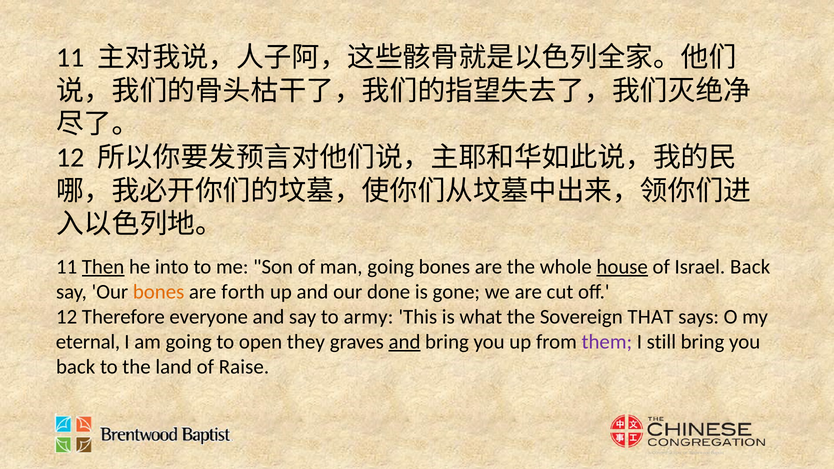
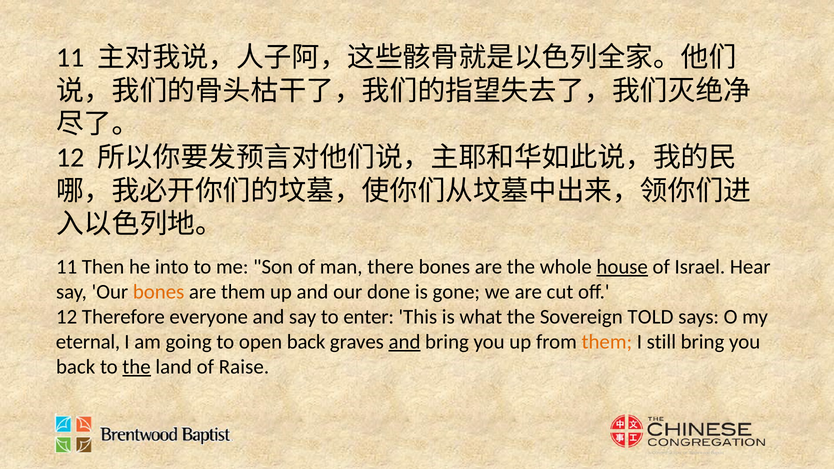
Then underline: present -> none (103, 267)
man going: going -> there (391, 267)
Israel Back: Back -> Hear (750, 267)
are forth: forth -> them (243, 292)
army: army -> enter (369, 317)
THAT: THAT -> TOLD (650, 317)
open they: they -> back (306, 342)
them colour: purple -> orange (607, 342)
the underline: none -> present (137, 367)
